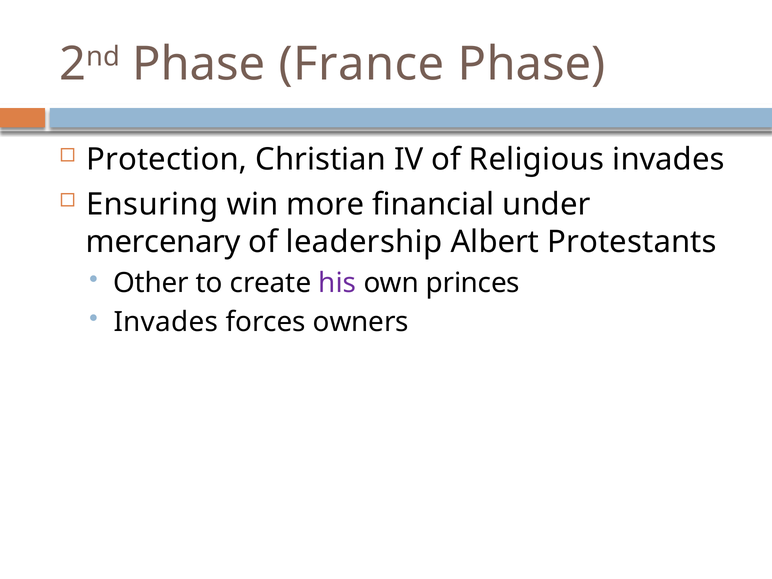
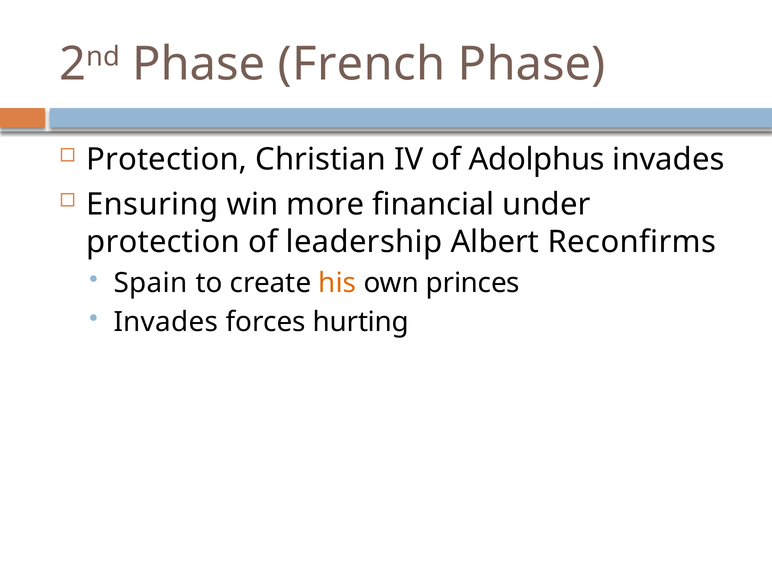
France: France -> French (362, 64)
Religious: Religious -> Adolphus (537, 160)
mercenary: mercenary -> protection (163, 242)
Protestants: Protestants -> Reconfirms (632, 242)
Other: Other -> Spain (151, 283)
his colour: purple -> orange (337, 283)
owners: owners -> hurting (361, 322)
